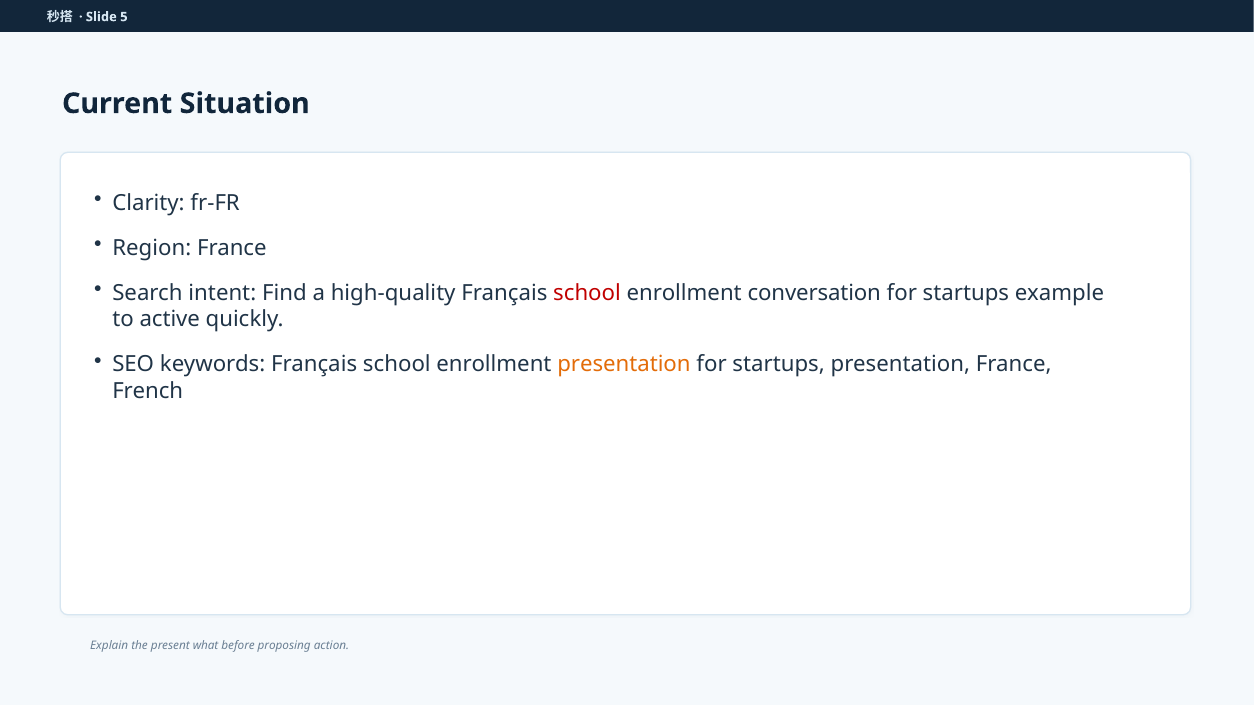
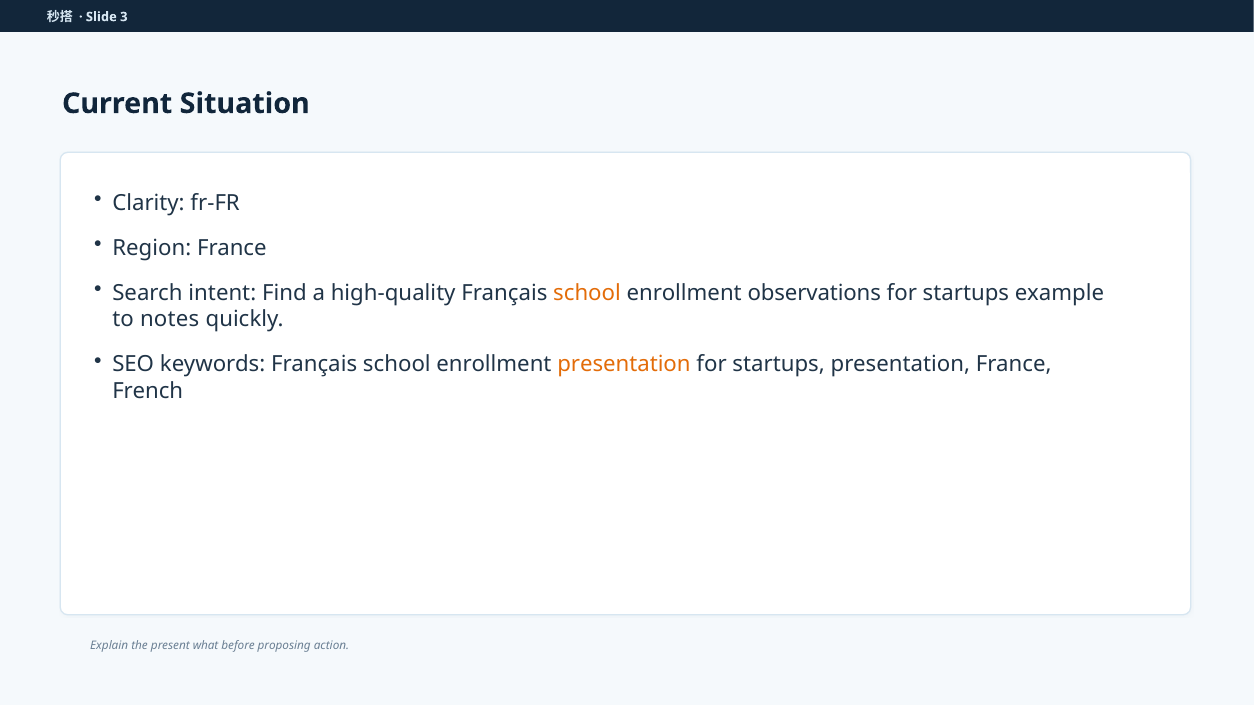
5: 5 -> 3 (124, 17)
school colour: red -> orange (587, 293)
conversation: conversation -> observations (814, 293)
active: active -> notes (170, 320)
